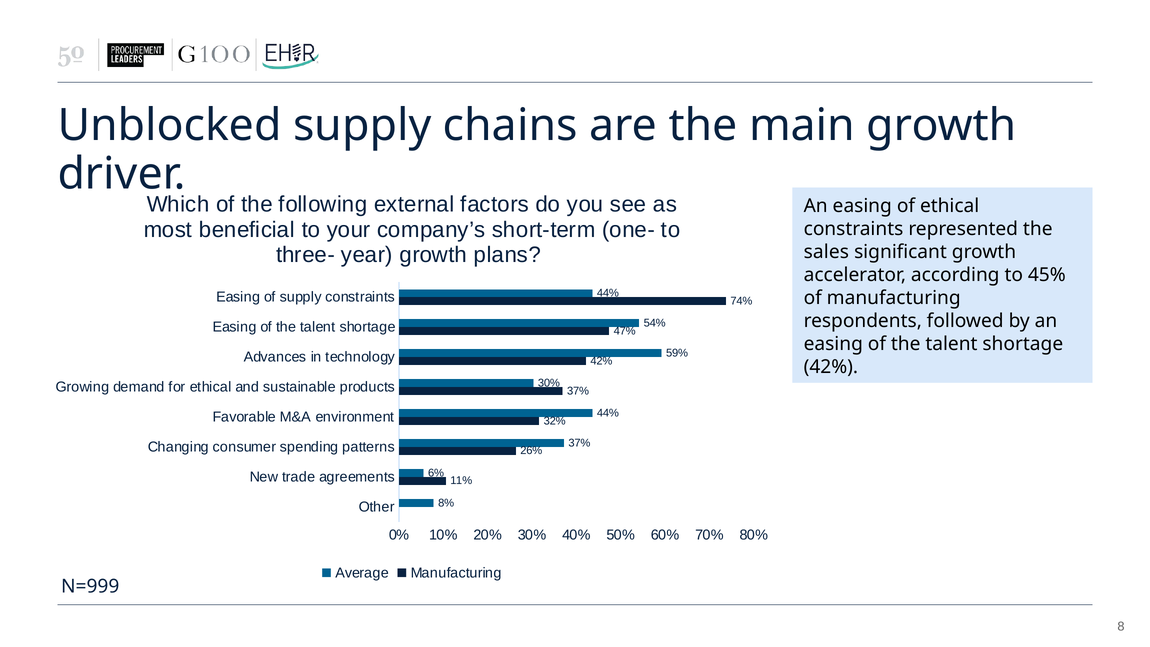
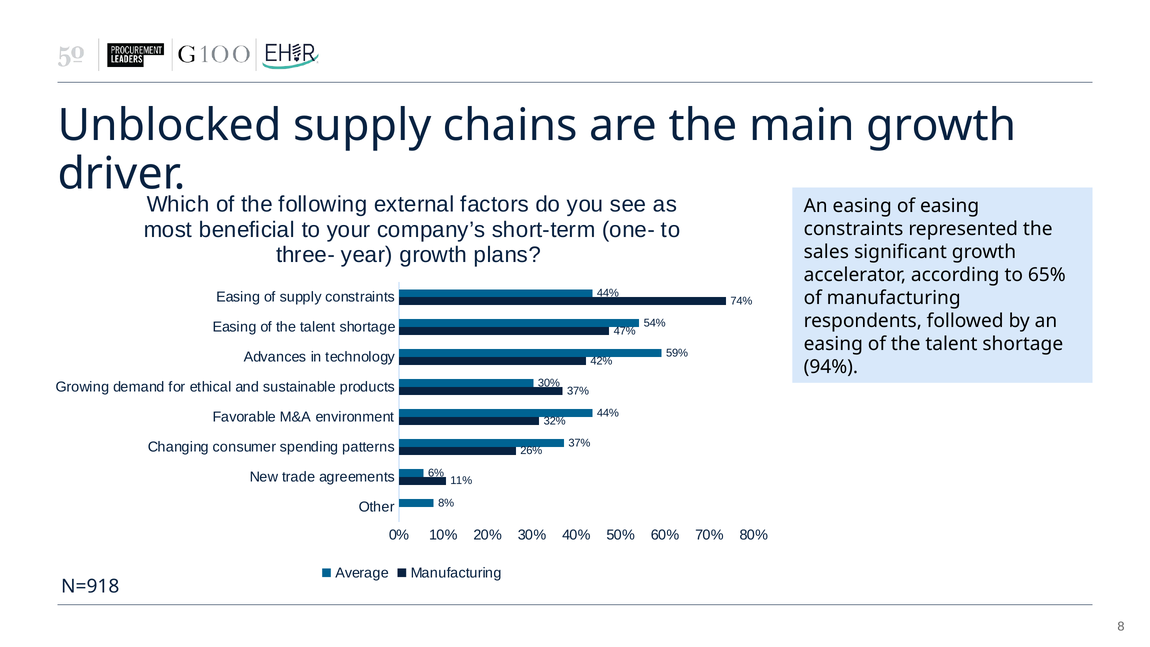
of ethical: ethical -> easing (950, 206)
45%: 45% -> 65% (1047, 275)
42%: 42% -> 94% (831, 367)
N=999: N=999 -> N=918 (90, 586)
